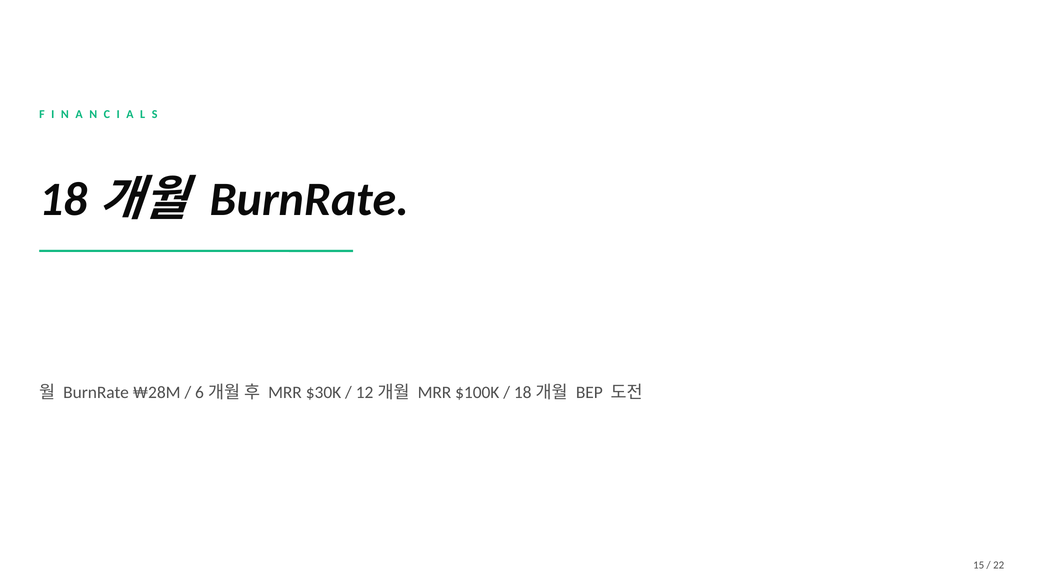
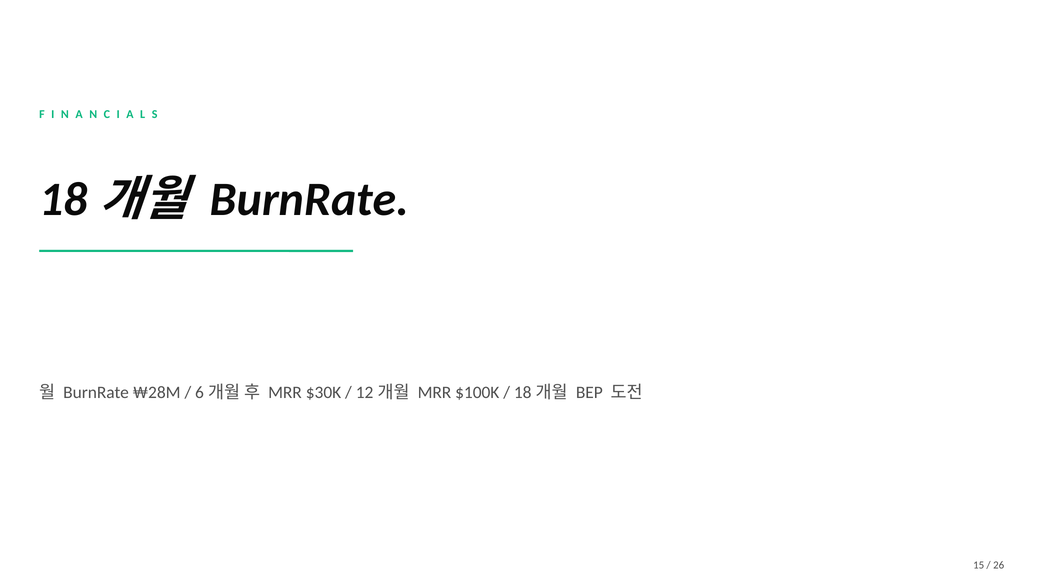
22: 22 -> 26 (999, 566)
